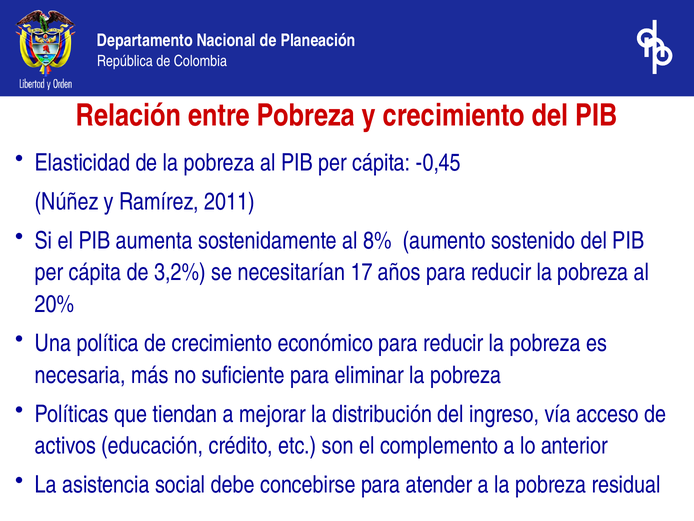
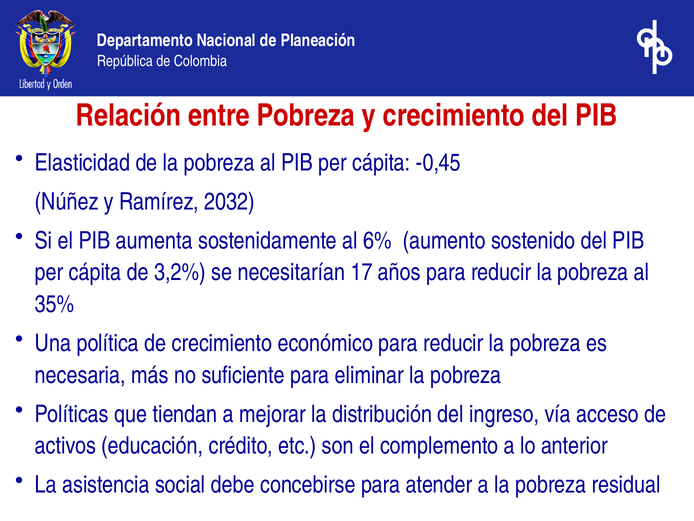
2011: 2011 -> 2032 (230, 201)
8%: 8% -> 6% (377, 240)
20%: 20% -> 35% (55, 304)
